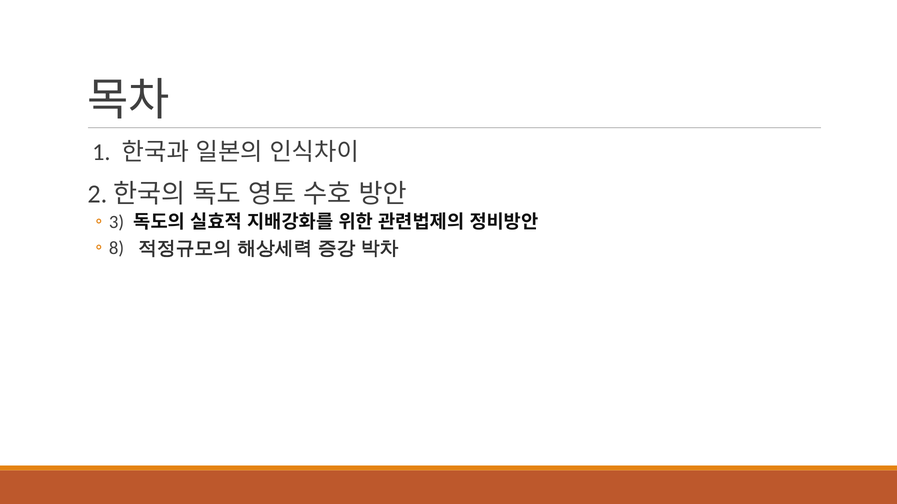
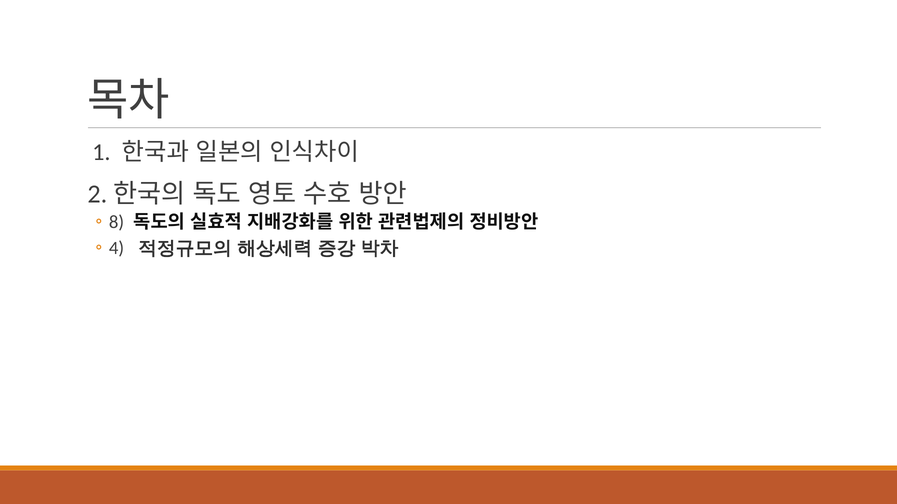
3: 3 -> 8 (117, 222)
8: 8 -> 4 (117, 248)
